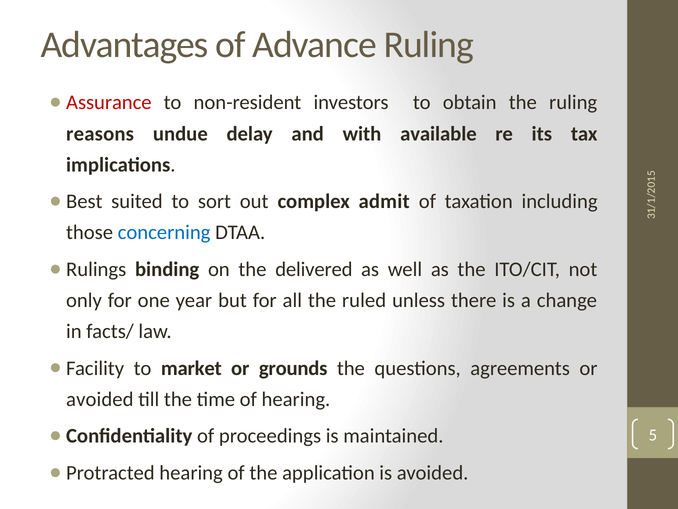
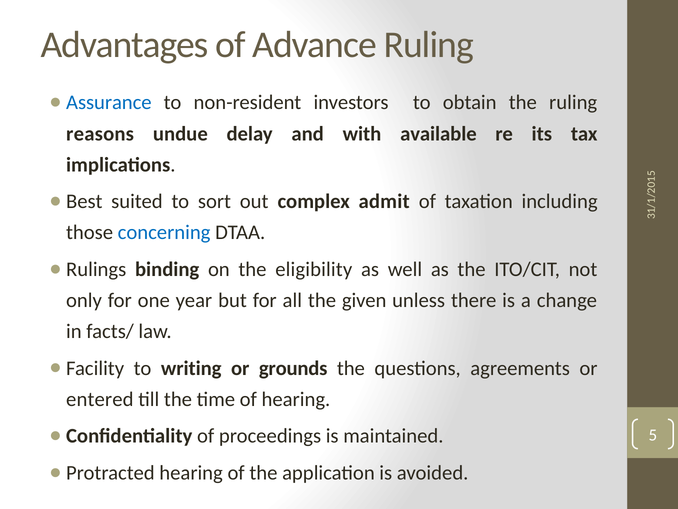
Assurance colour: red -> blue (109, 103)
delivered: delivered -> eligibility (314, 269)
ruled: ruled -> given (364, 300)
market: market -> writing (191, 368)
avoided: avoided -> entered (100, 399)
